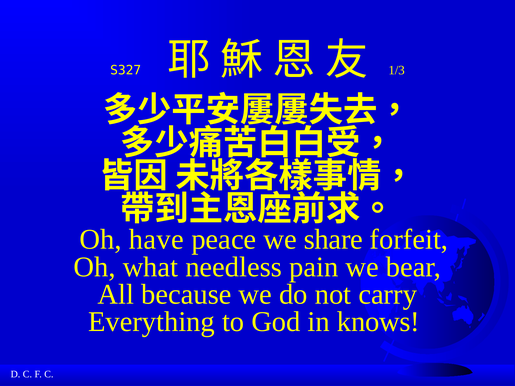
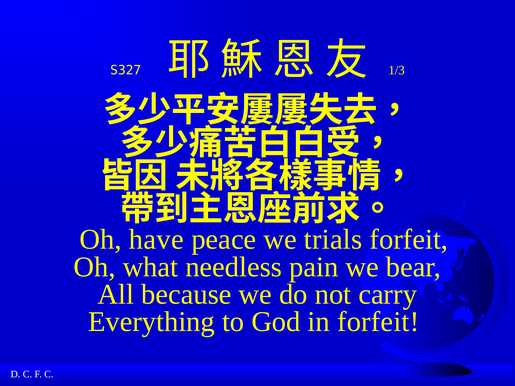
share: share -> trials (333, 240)
in knows: knows -> forfeit (378, 322)
